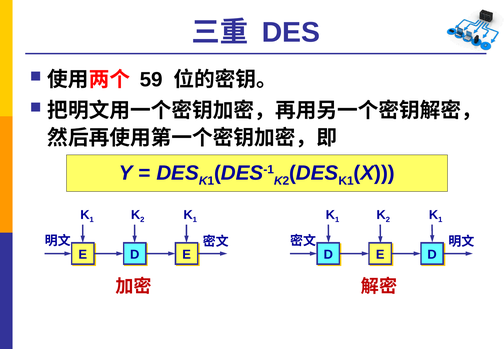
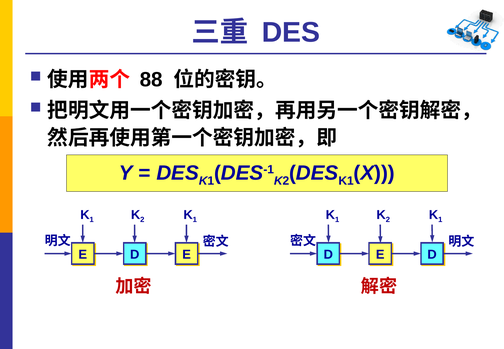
59: 59 -> 88 (151, 80)
